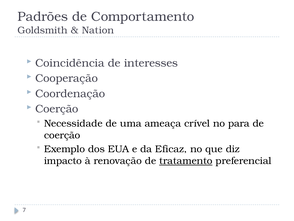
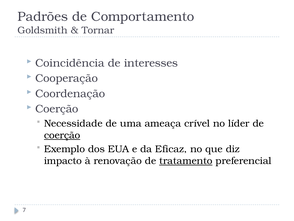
Nation: Nation -> Tornar (98, 30)
para: para -> líder (239, 123)
coerção underline: none -> present (62, 135)
